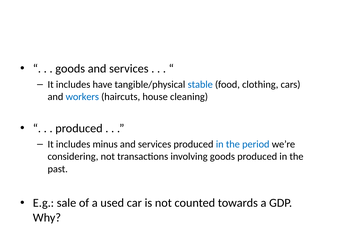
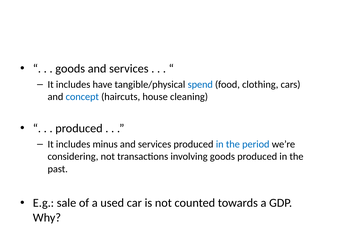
stable: stable -> spend (200, 85)
workers: workers -> concept (82, 97)
